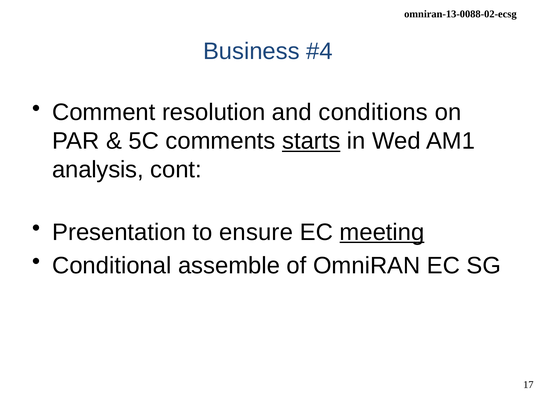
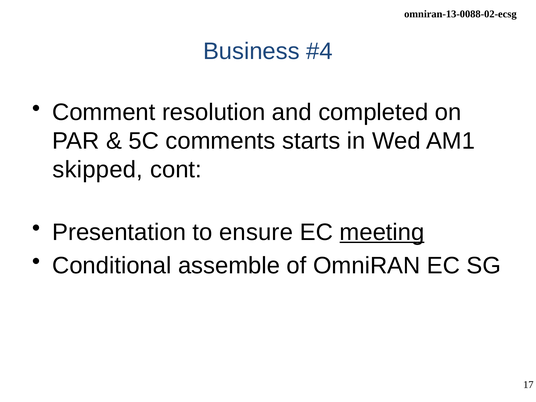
conditions: conditions -> completed (373, 112)
starts underline: present -> none (311, 141)
analysis: analysis -> skipped (98, 170)
